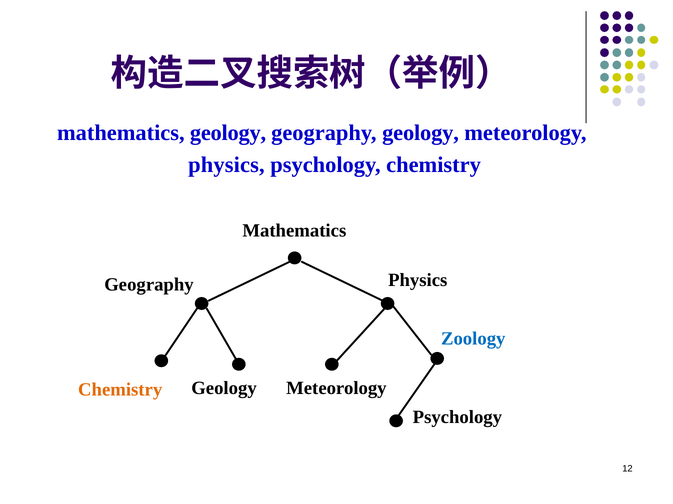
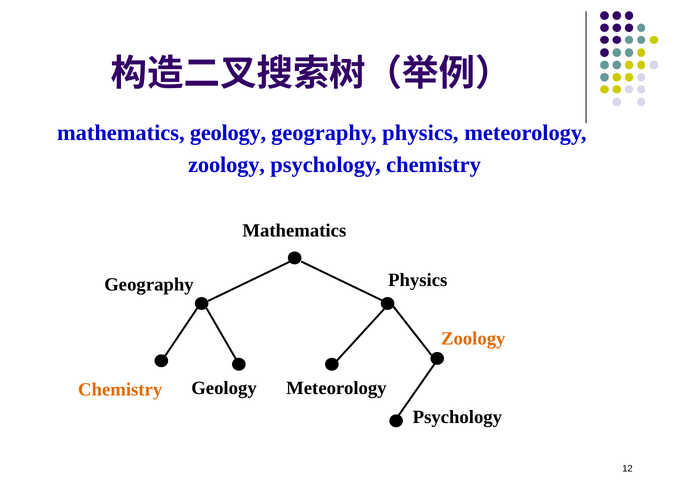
geography geology: geology -> physics (420, 133)
physics: physics -> zoology (227, 165)
Zoology colour: blue -> orange (473, 339)
